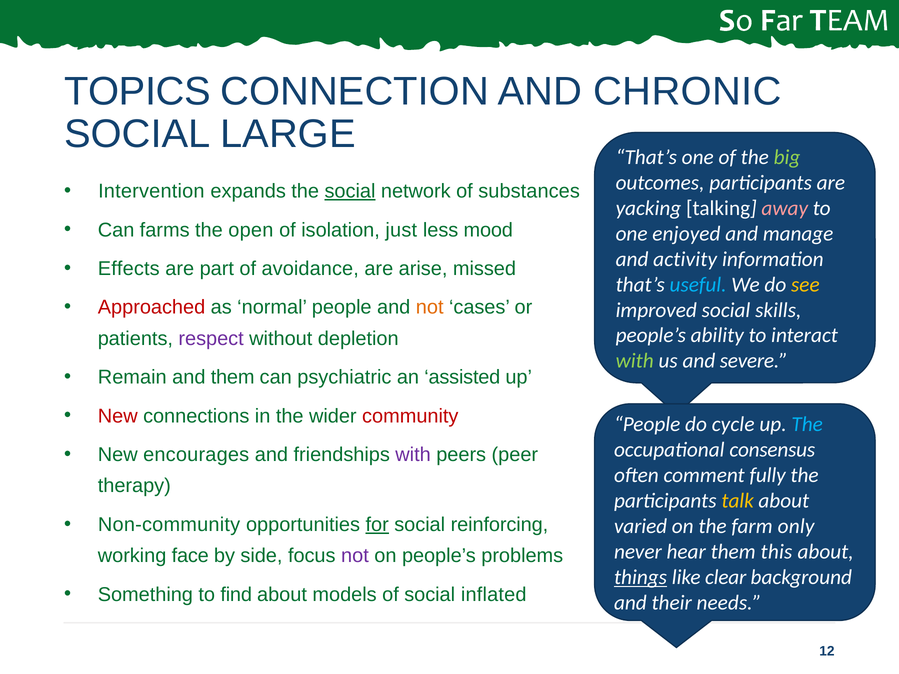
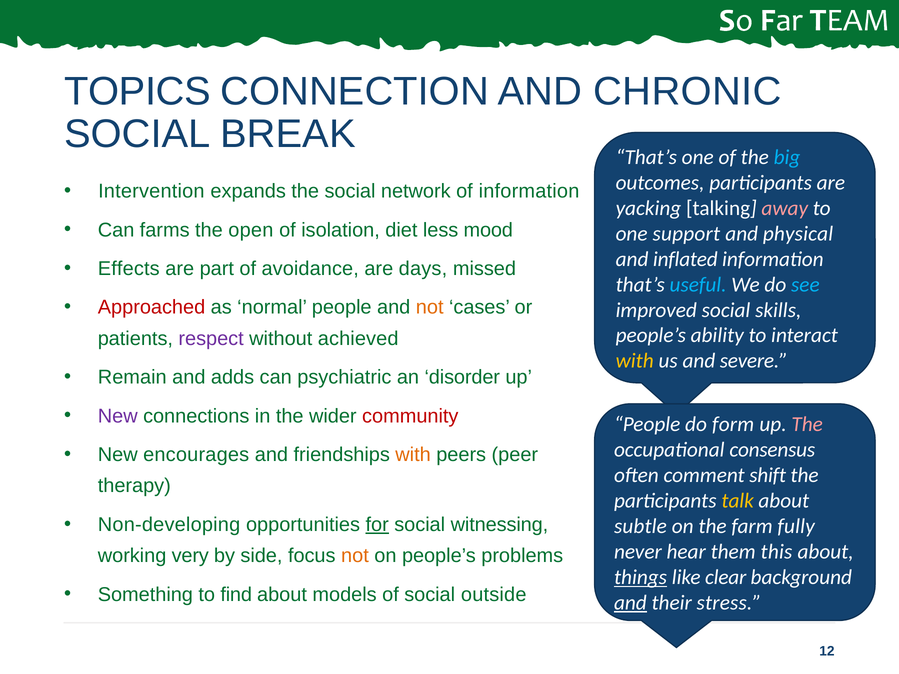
LARGE: LARGE -> BREAK (288, 134)
big colour: light green -> light blue (787, 157)
social underline: present -> none (350, 191)
of substances: substances -> information (529, 191)
just: just -> diet (401, 230)
enjoyed: enjoyed -> support (686, 234)
manage: manage -> physical (798, 234)
activity: activity -> inflated (685, 259)
arise: arise -> days (423, 269)
see colour: yellow -> light blue (805, 285)
depletion: depletion -> achieved (358, 339)
with colour: light green -> yellow (635, 361)
and them: them -> adds (233, 377)
assisted: assisted -> disorder (462, 377)
New colour: red -> purple (118, 416)
cycle: cycle -> form (733, 425)
The colour: light blue -> pink (807, 425)
with colour: purple -> orange (413, 455)
fully: fully -> shift (768, 476)
Non-community: Non-community -> Non-developing (169, 525)
reinforcing: reinforcing -> witnessing (499, 525)
varied: varied -> subtle (640, 527)
only: only -> fully (796, 527)
face: face -> very (190, 556)
not colour: purple -> orange (355, 556)
inflated: inflated -> outside (494, 595)
and underline: none -> present (630, 603)
needs: needs -> stress (729, 603)
